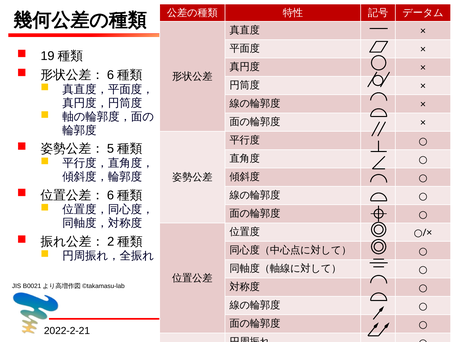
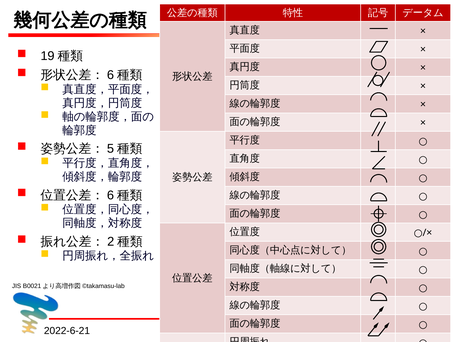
2022-2-21: 2022-2-21 -> 2022-6-21 (67, 331)
